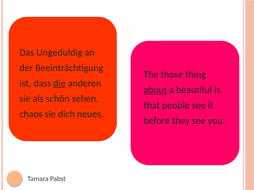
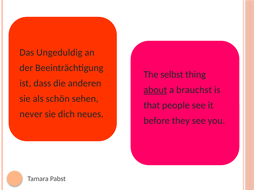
those: those -> selbst (172, 75)
die underline: present -> none (59, 83)
beautiful: beautiful -> brauchst (194, 90)
chaos: chaos -> never (31, 114)
